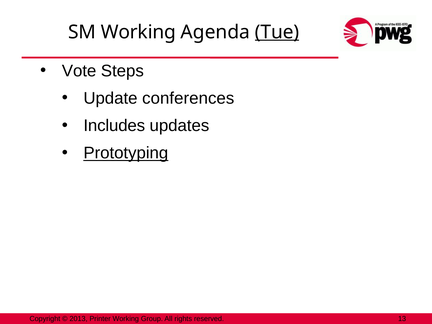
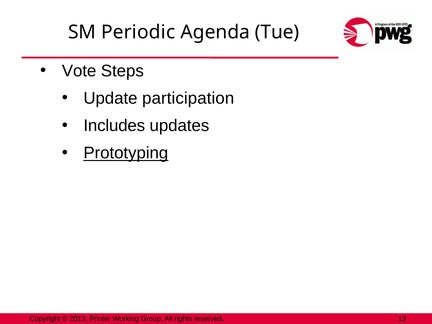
SM Working: Working -> Periodic (138, 32)
Tue underline: present -> none (277, 32)
conferences: conferences -> participation (188, 98)
